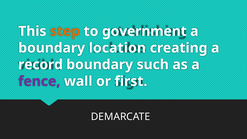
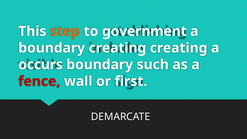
boundary location: location -> creating (117, 48)
record: record -> occurs (41, 65)
fence colour: purple -> red (39, 81)
